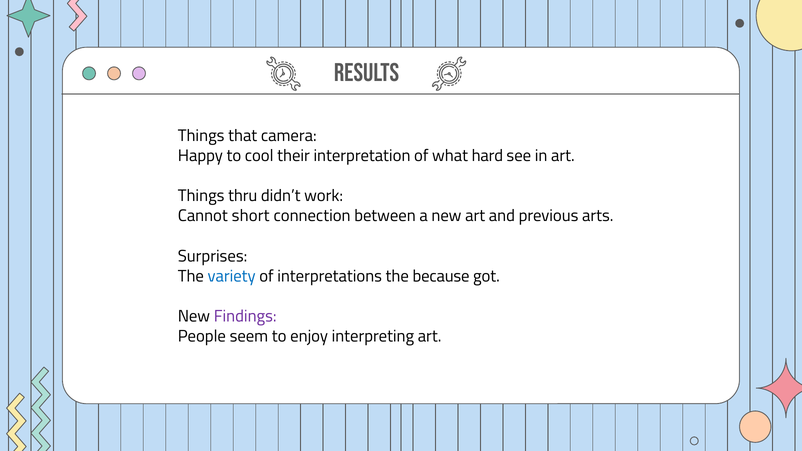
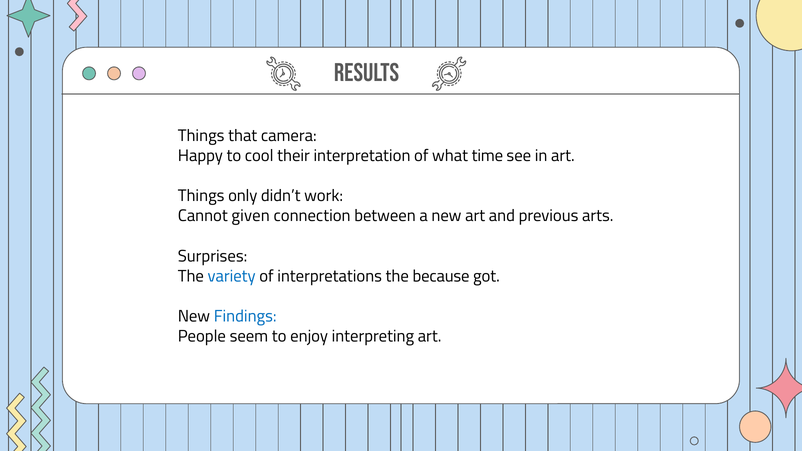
hard: hard -> time (487, 156)
thru: thru -> only (243, 196)
short: short -> given (251, 216)
Findings colour: purple -> blue (245, 316)
